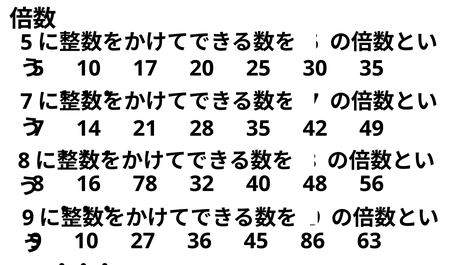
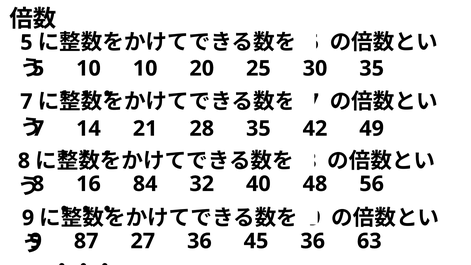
10 17: 17 -> 10 (145, 68)
78: 78 -> 84 (145, 184)
10: 10 -> 87 (86, 241)
45 86: 86 -> 36 (313, 241)
